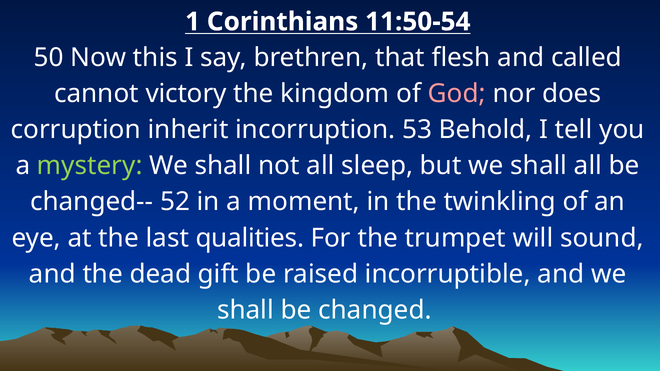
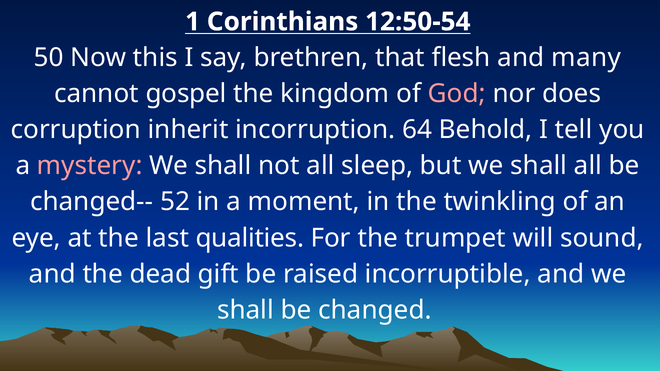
11:50-54: 11:50-54 -> 12:50-54 (418, 22)
called: called -> many (586, 58)
victory: victory -> gospel (186, 94)
53: 53 -> 64 (417, 130)
mystery colour: light green -> pink (90, 166)
